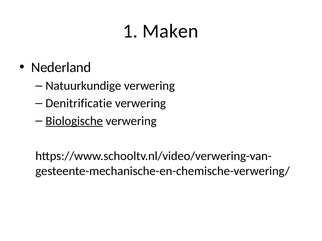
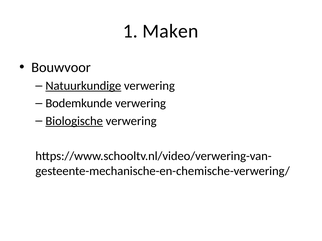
Nederland: Nederland -> Bouwvoor (61, 68)
Natuurkundige underline: none -> present (83, 86)
Denitrificatie: Denitrificatie -> Bodemkunde (79, 104)
